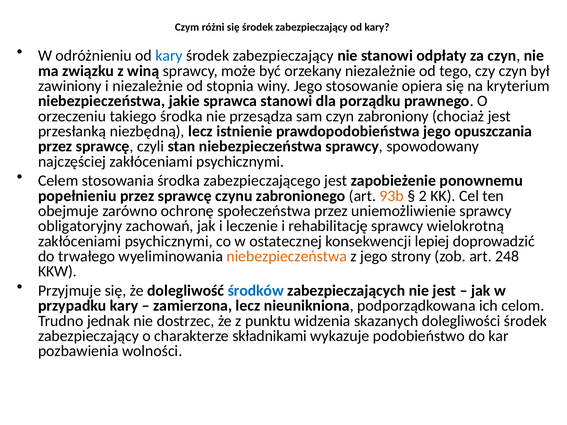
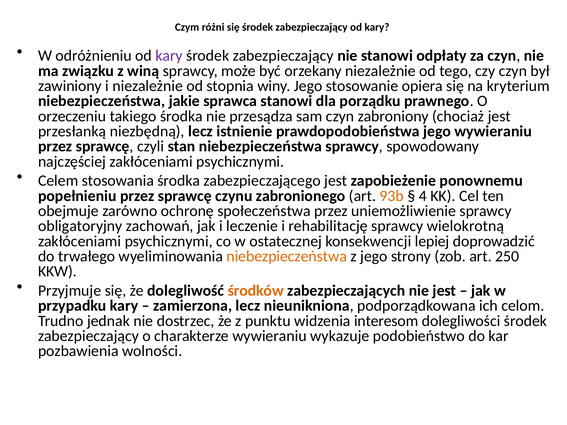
kary colour: blue -> purple (169, 56)
jego opuszczania: opuszczania -> wywieraniu (493, 131)
2: 2 -> 4 (423, 196)
248: 248 -> 250 (507, 256)
środków colour: blue -> orange (256, 291)
skazanych: skazanych -> interesom (386, 321)
charakterze składnikami: składnikami -> wywieraniu (270, 336)
